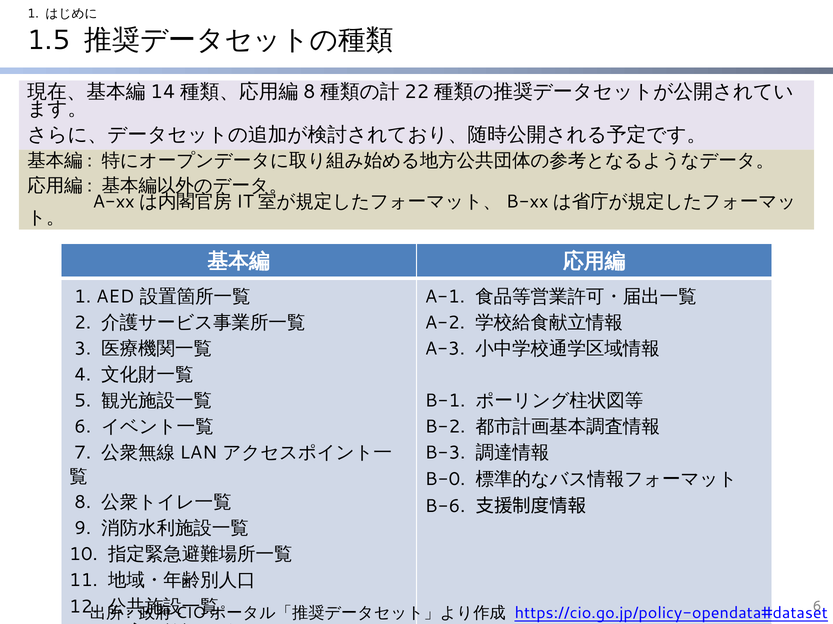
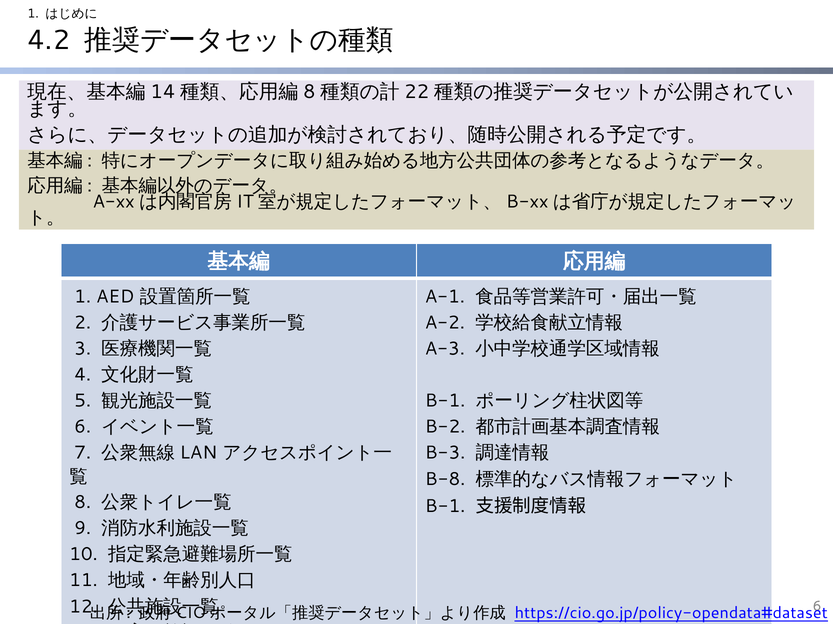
1.5: 1.5 -> 4.2 (49, 40)
B-0: B-0 -> B-8 (445, 480)
B-6: B-6 -> B-1 (445, 507)
